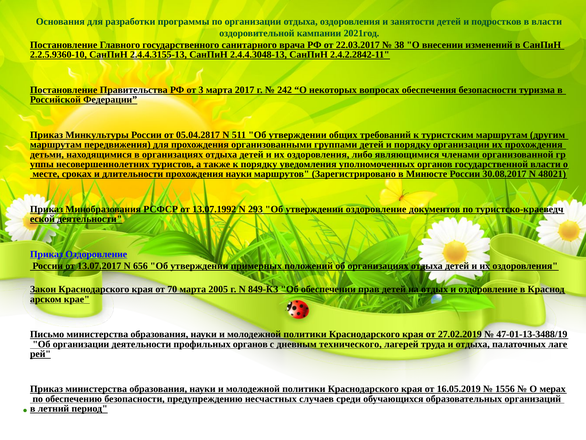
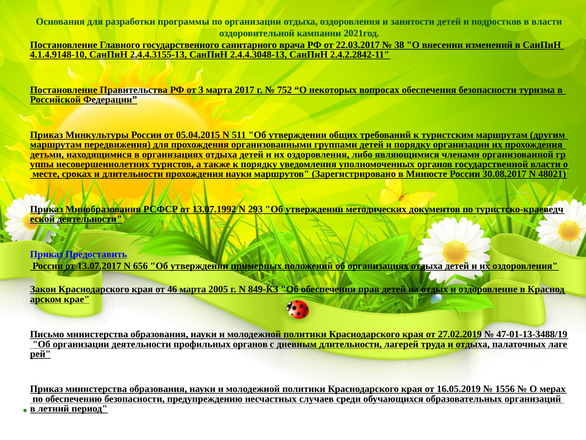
2.2.5.9360-10: 2.2.5.9360-10 -> 4.1.4.9148-10 (58, 55)
242: 242 -> 752 (285, 90)
05.04.2817: 05.04.2817 -> 05.04.2015 (198, 135)
утверждении оздоровление: оздоровление -> методических (376, 209)
Приказ Оздоровление: Оздоровление -> Предоставить (96, 254)
70: 70 -> 46 (172, 289)
дневным технического: технического -> длительности (350, 344)
